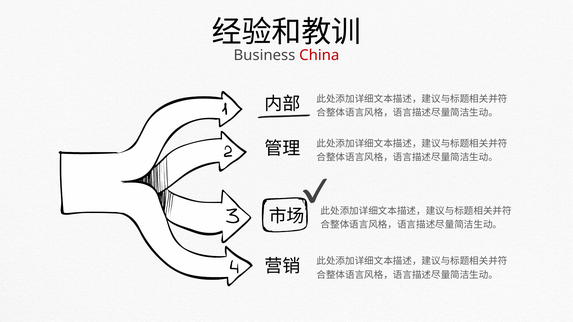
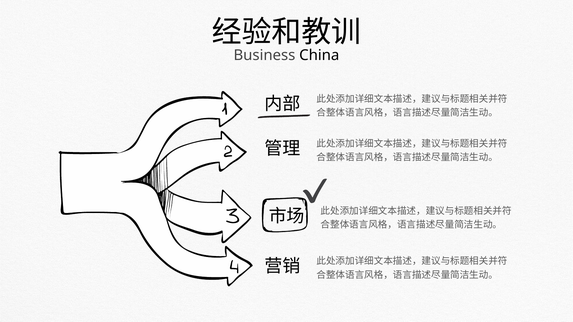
China colour: red -> black (319, 55)
